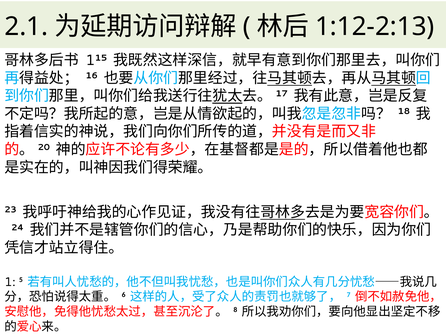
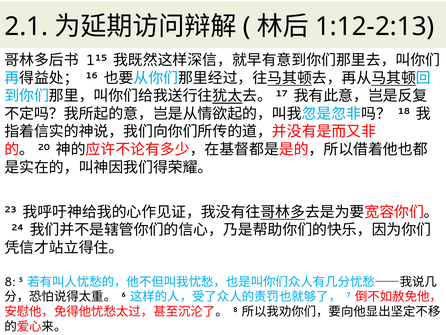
1: 1 -> 8 (10, 282)
